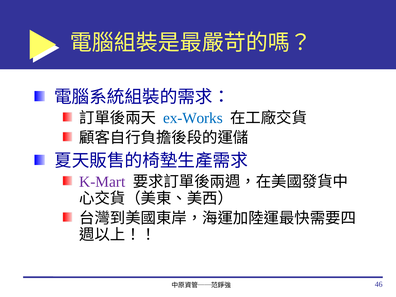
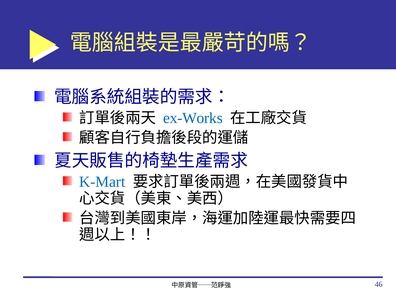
K-Mart colour: purple -> blue (102, 182)
